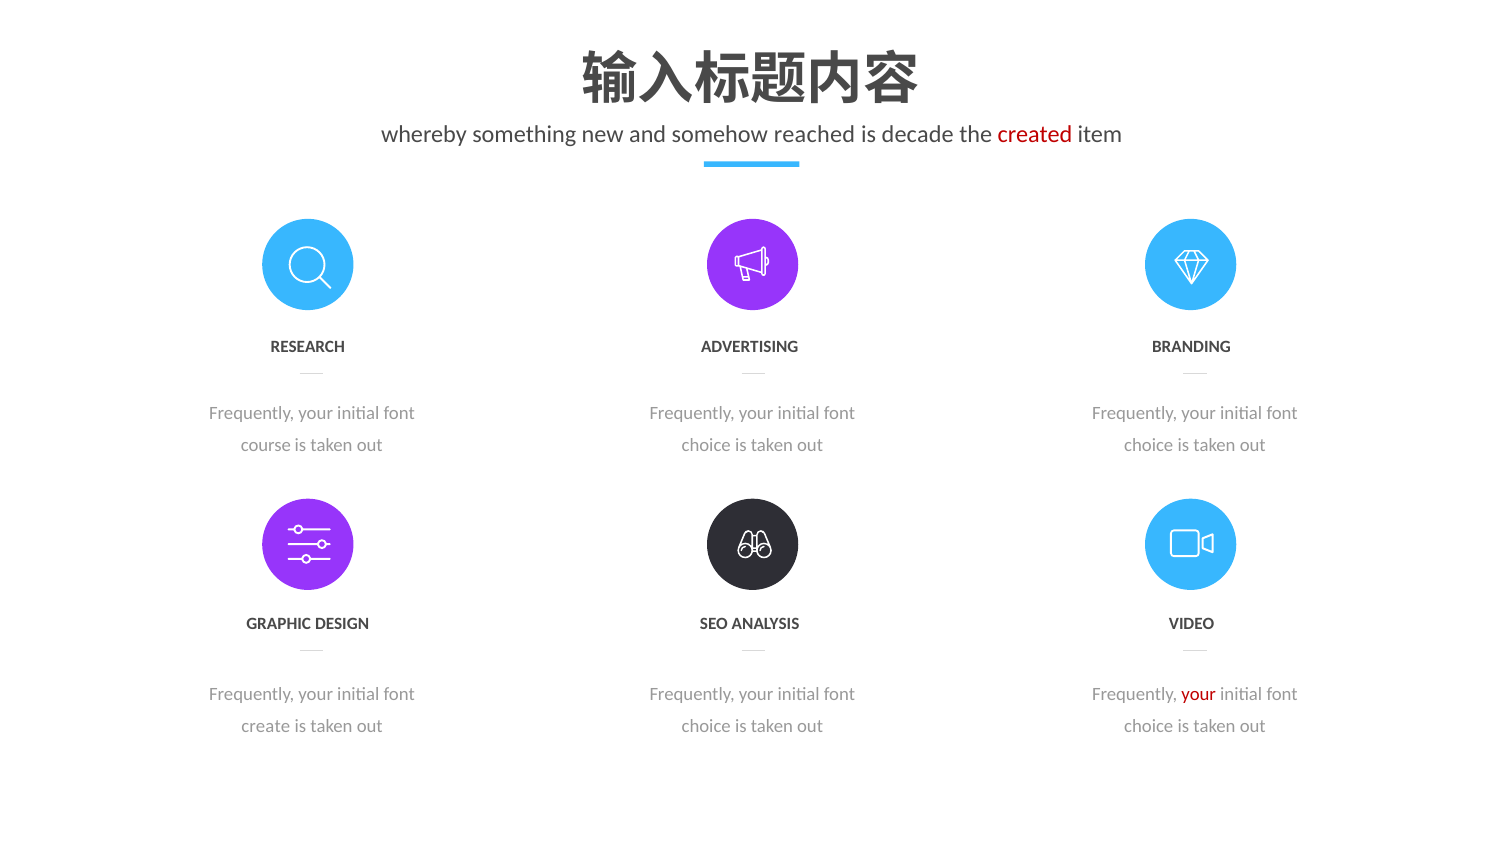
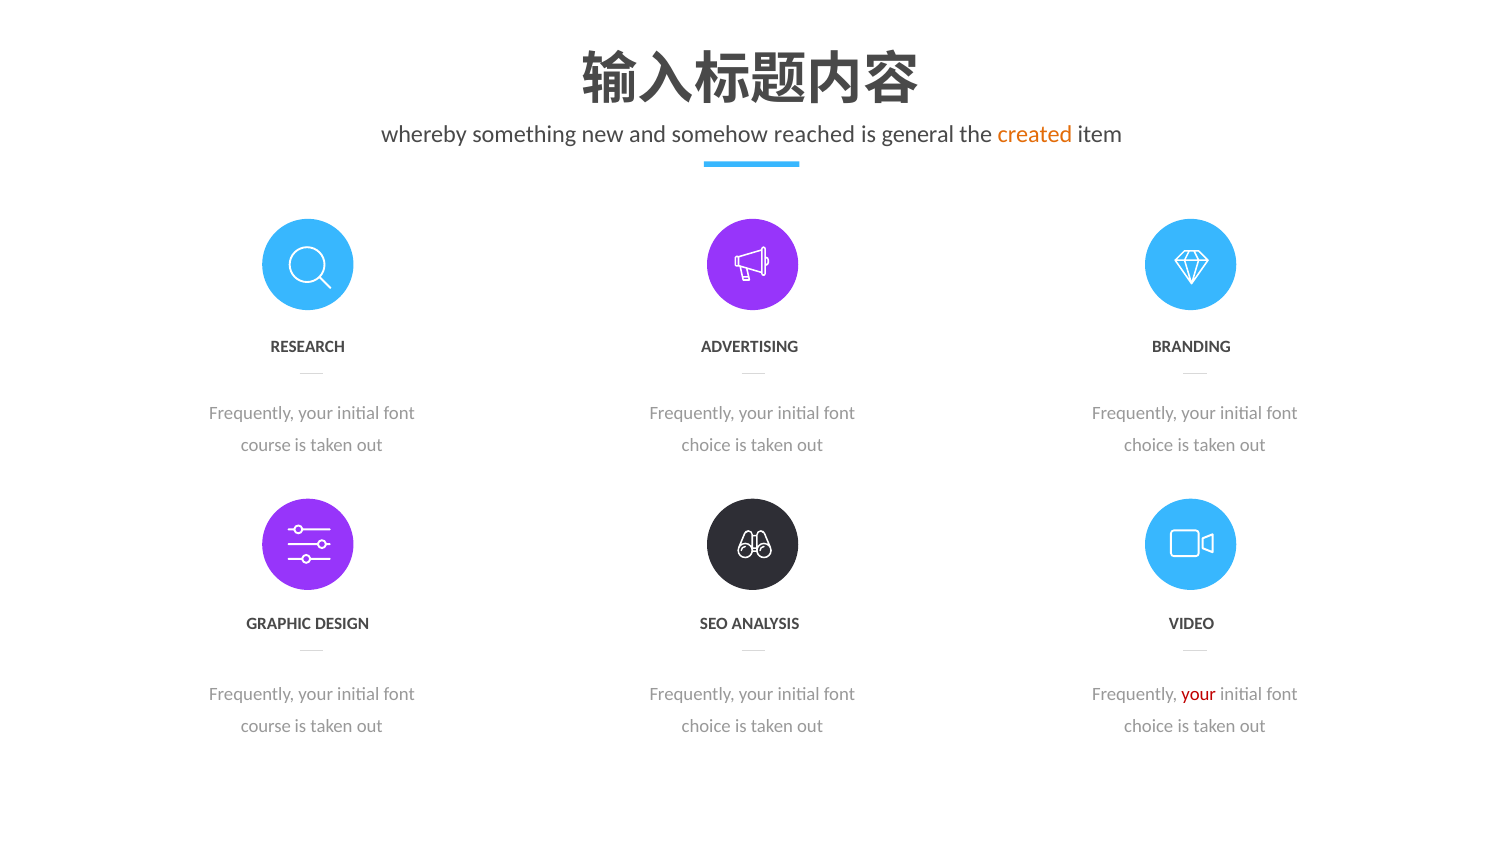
decade: decade -> general (918, 135)
created colour: red -> orange (1035, 135)
create: create -> course (266, 726)
